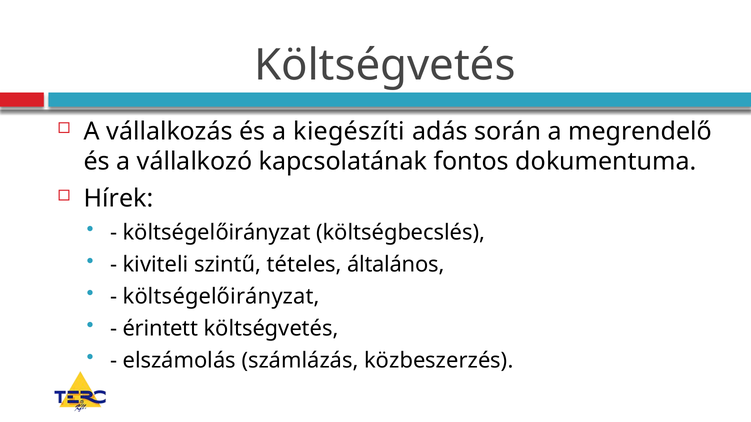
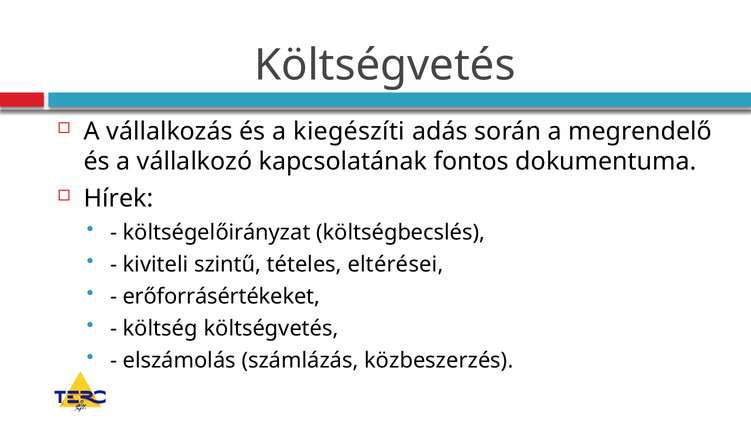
általános: általános -> eltérései (396, 265)
költségelőirányzat: költségelőirányzat -> erőforrásértékeket (221, 297)
érintett: érintett -> költség (160, 329)
